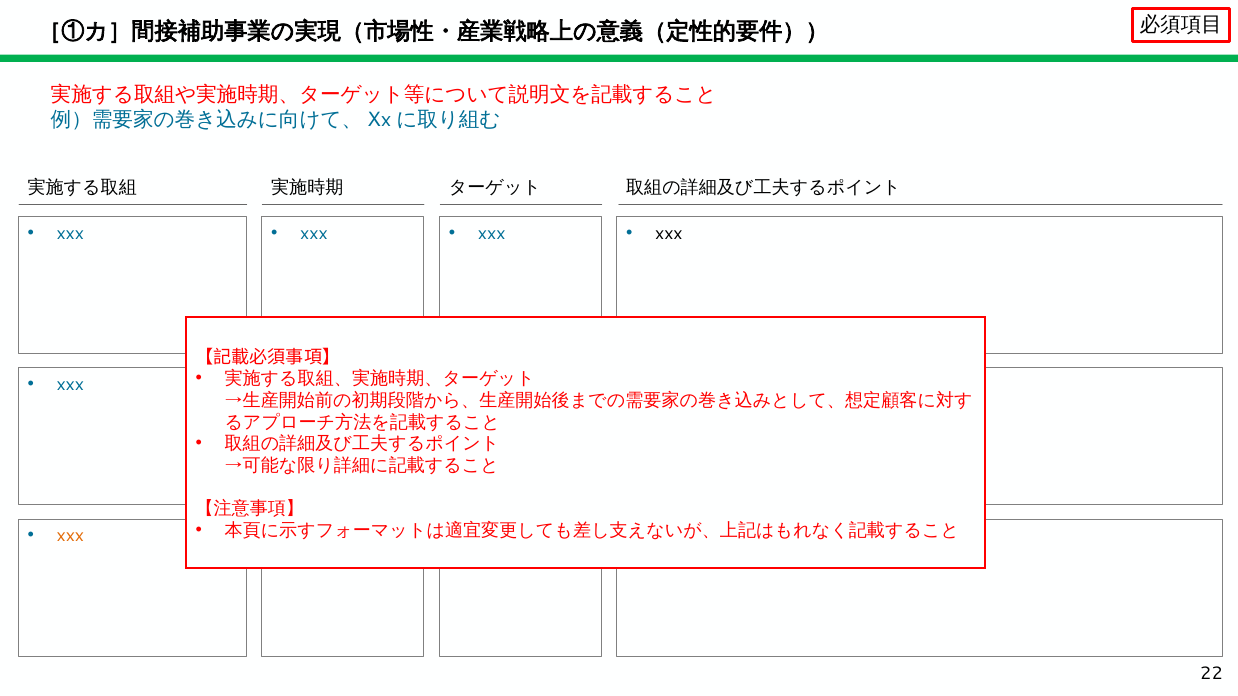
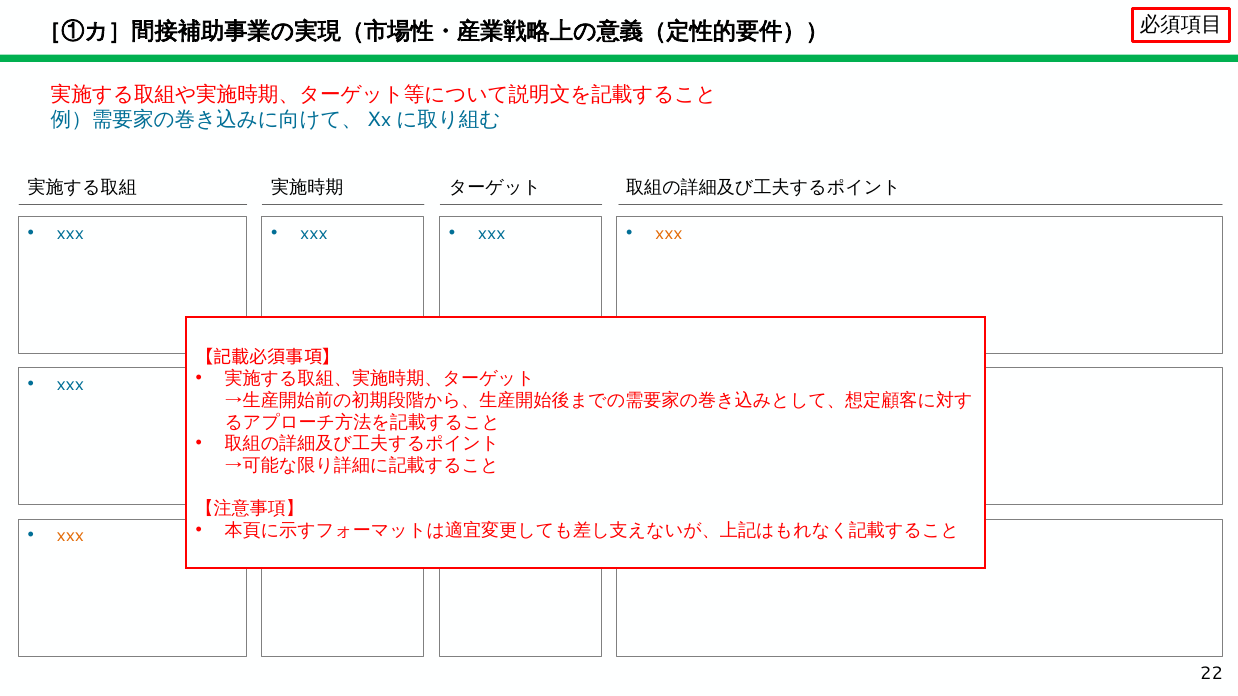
xxx colour: black -> orange (669, 234)
